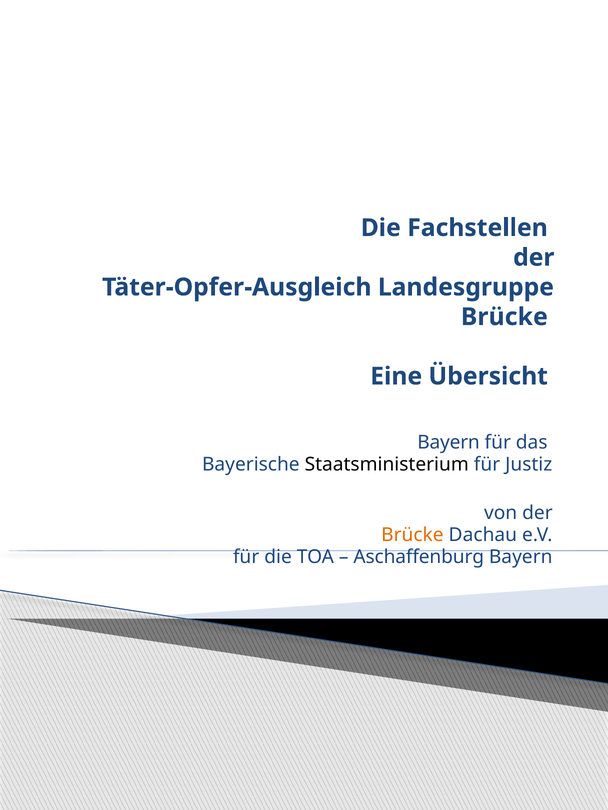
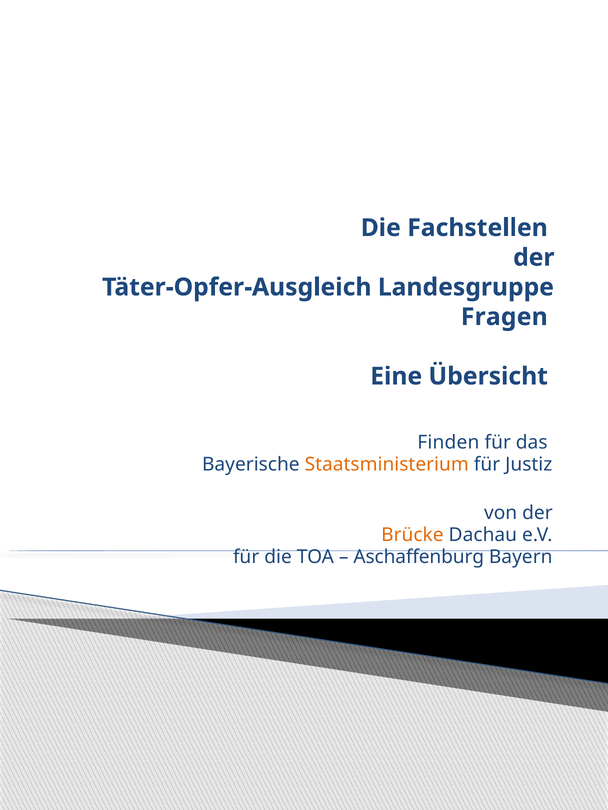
Brücke: Brücke -> Fragen (504, 317)
Bayern: Bayern -> Finden (448, 443)
Staatsministerium colour: black -> orange (387, 465)
